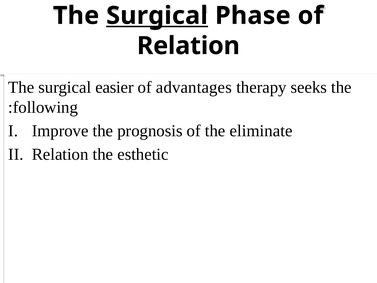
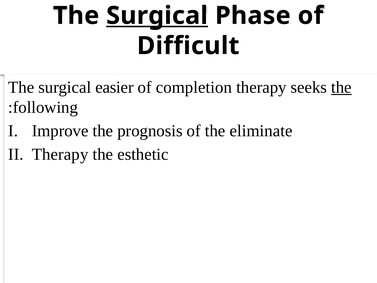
Relation: Relation -> Difficult (188, 46)
advantages: advantages -> completion (194, 87)
the underline: none -> present (341, 87)
Relation: Relation -> Therapy (60, 154)
